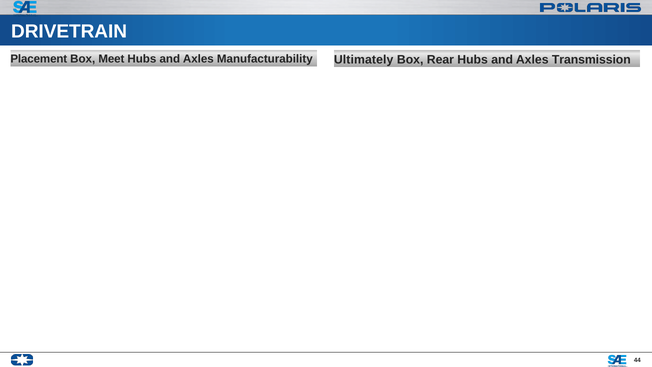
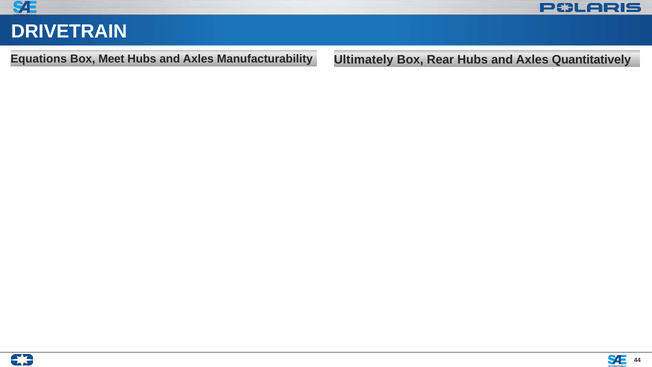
Placement: Placement -> Equations (39, 59)
Transmission: Transmission -> Quantitatively (591, 59)
